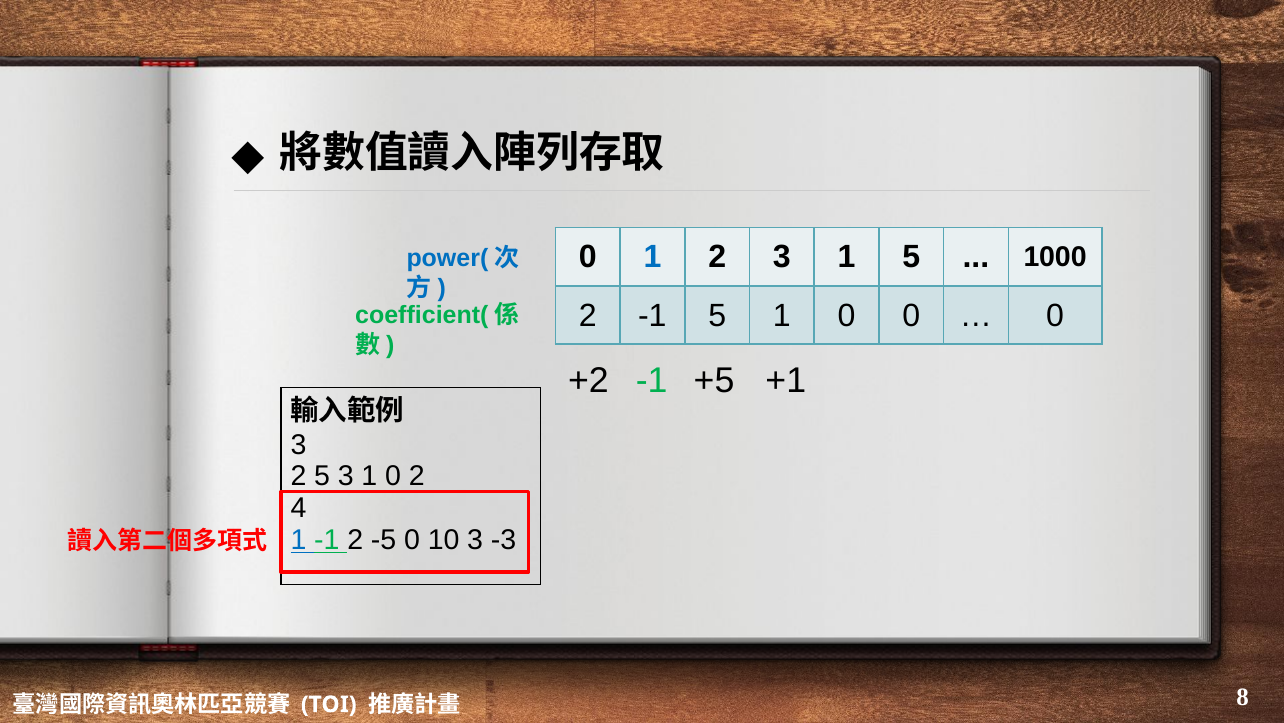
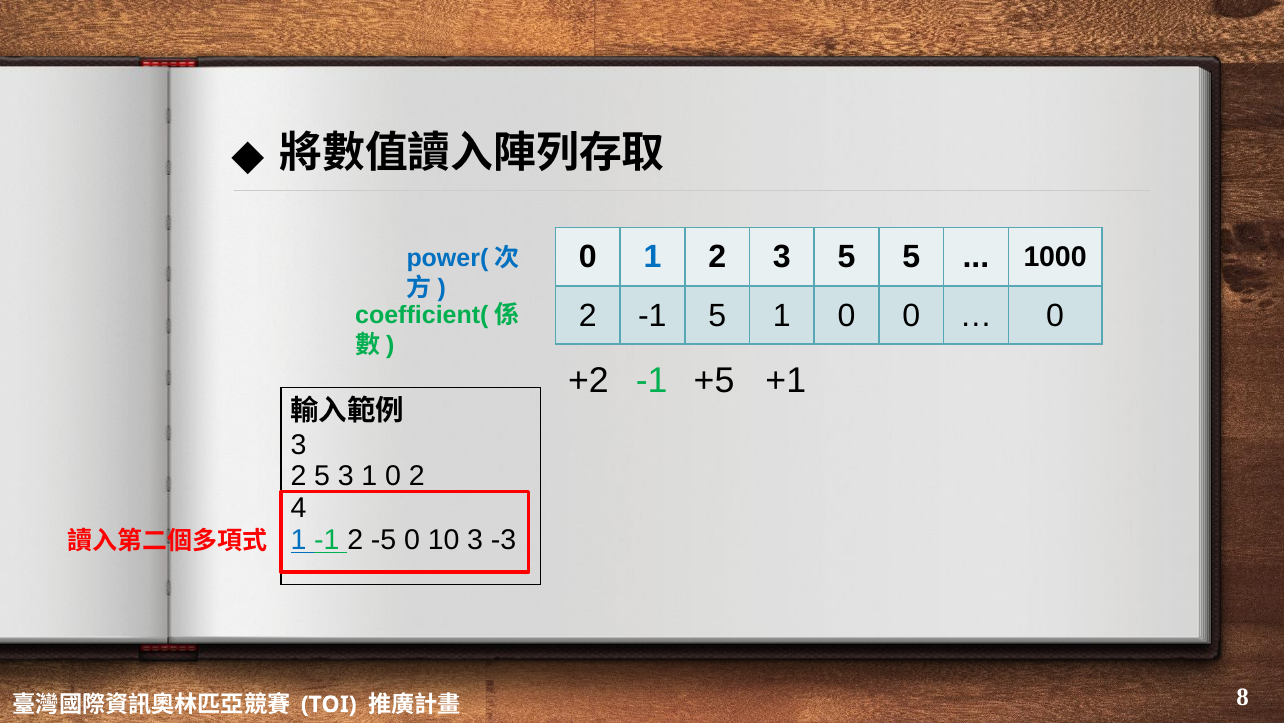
2 3 1: 1 -> 5 (847, 257)
